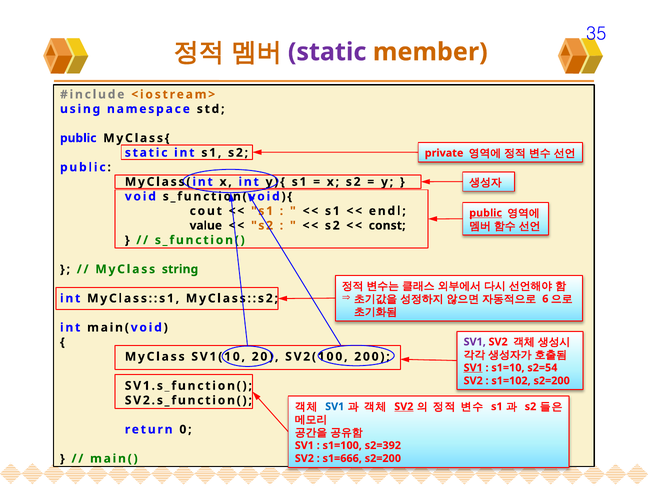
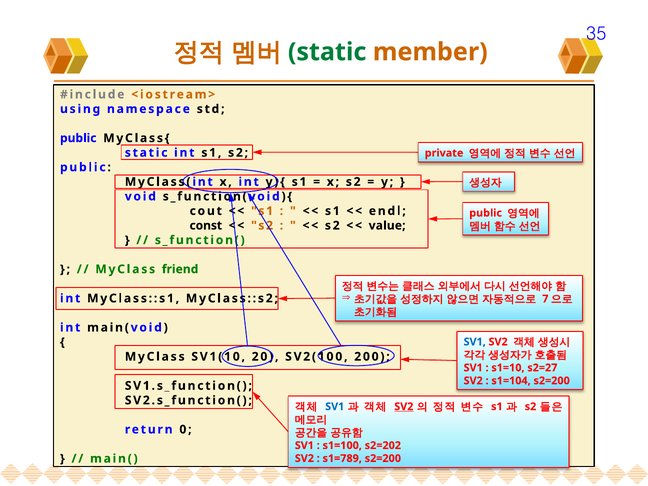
static colour: purple -> green (327, 52)
public underline: present -> none (486, 213)
value: value -> const (206, 226)
const: const -> value (387, 226)
string: string -> friend (180, 269)
6: 6 -> 7 (545, 299)
SV1 colour: purple -> blue (475, 342)
SV1 underline: present -> none (473, 368)
s2=54: s2=54 -> s2=27 (542, 368)
s1=102: s1=102 -> s1=104 (511, 381)
s2=392: s2=392 -> s2=202 (383, 445)
s1=666: s1=666 -> s1=789 (342, 458)
